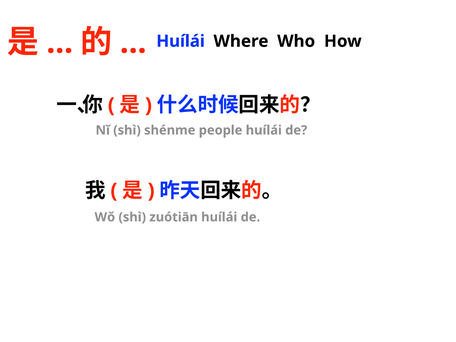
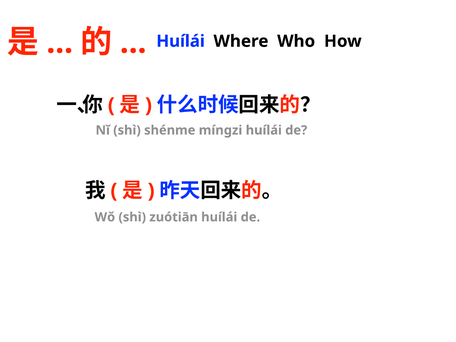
people: people -> míngzi (221, 130)
